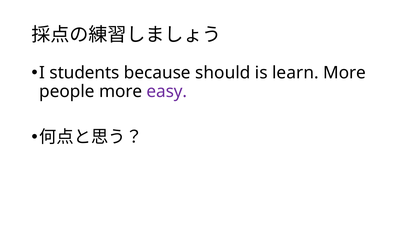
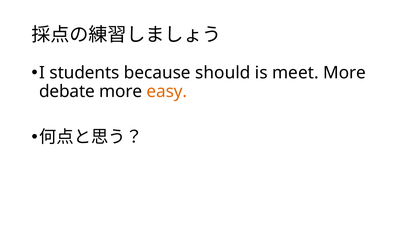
learn: learn -> meet (295, 73)
people: people -> debate (67, 91)
easy colour: purple -> orange (167, 91)
